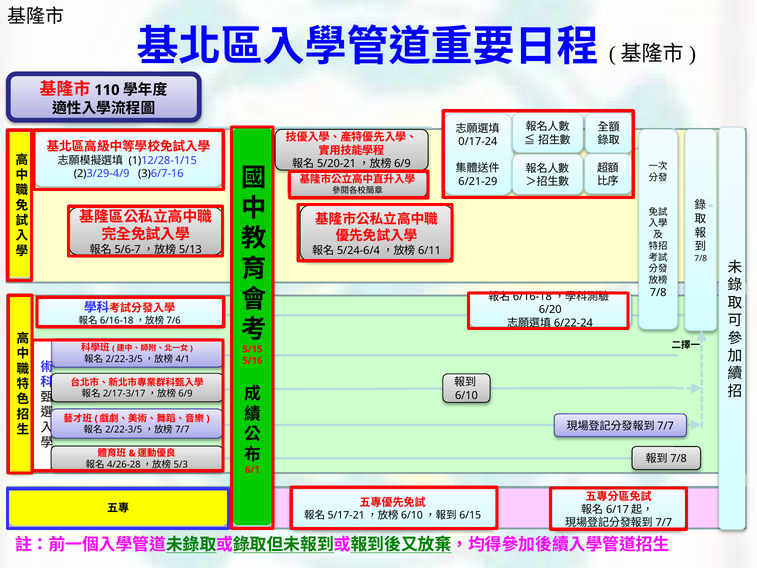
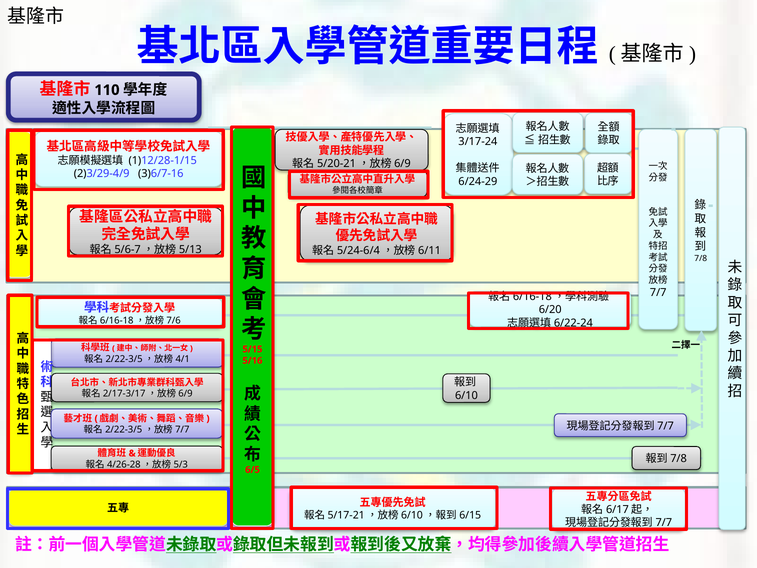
0/17-24: 0/17-24 -> 3/17-24 (478, 142)
6/21-29: 6/21-29 -> 6/24-29 (478, 181)
7/8: 7/8 -> 7/7 (658, 293)
6/1: 6/1 -> 6/5 (252, 470)
